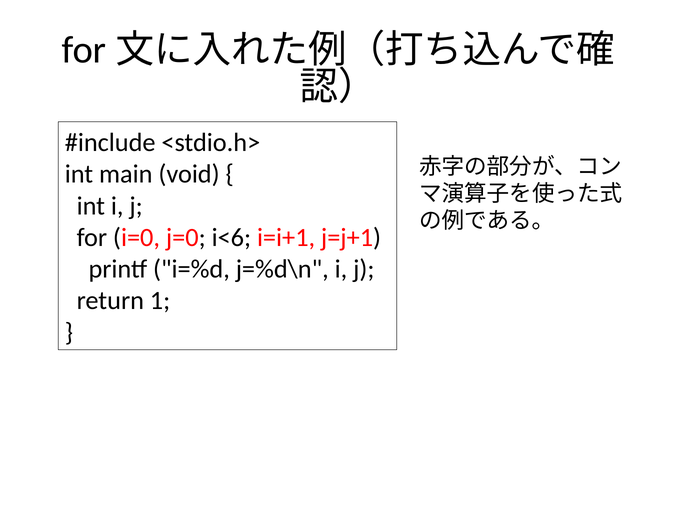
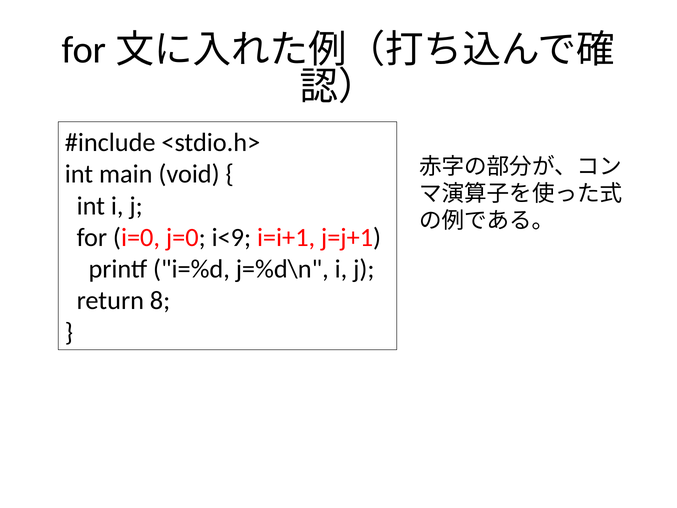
i<6: i<6 -> i<9 (231, 237)
1: 1 -> 8 (160, 301)
